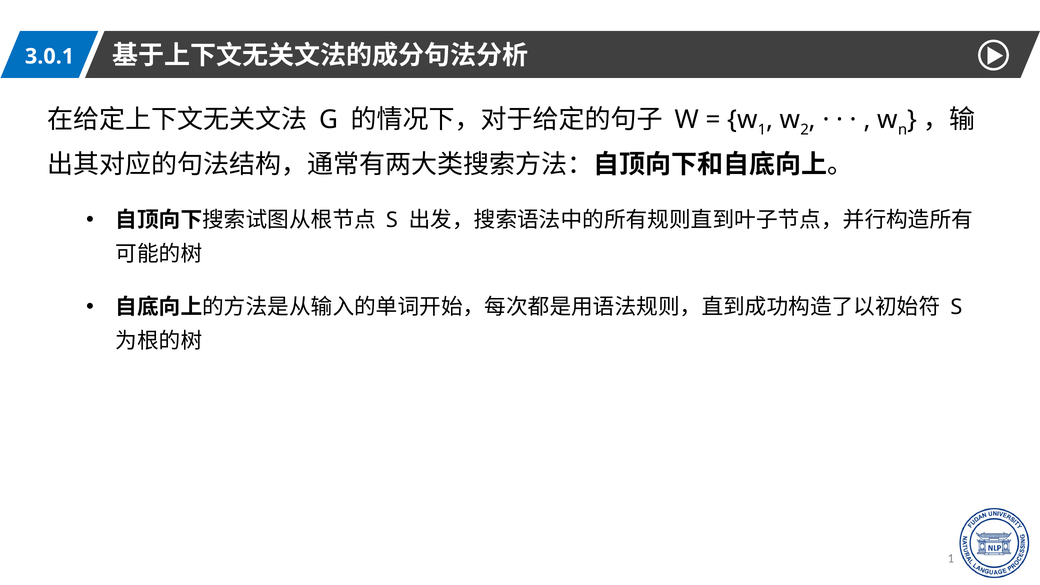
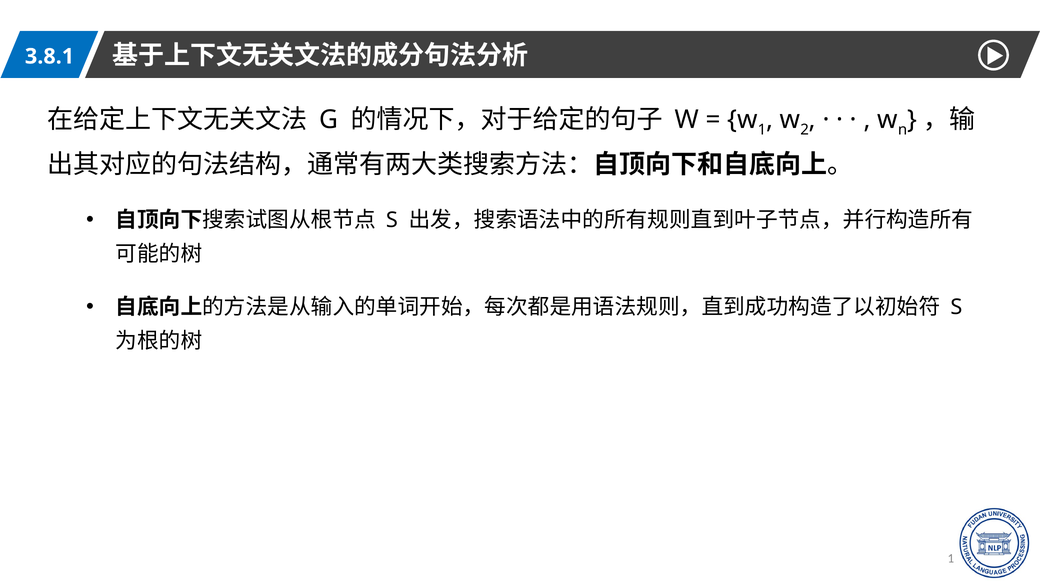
3.0.1: 3.0.1 -> 3.8.1 (50, 56)
